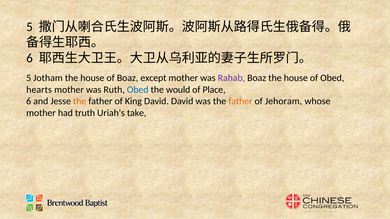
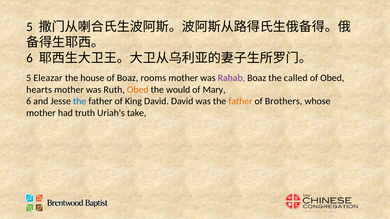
Jotham: Jotham -> Eleazar (48, 78)
except: except -> rooms (153, 78)
Boaz the house: house -> called (296, 78)
Obed colour: blue -> orange (138, 90)
Place: Place -> Mary (214, 90)
the colour: orange -> blue (80, 101)
Jehoram: Jehoram -> Brothers (284, 101)
